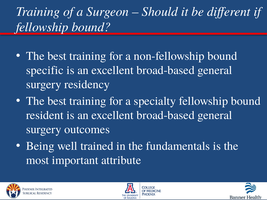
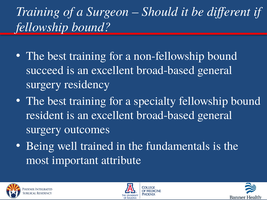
specific: specific -> succeed (45, 70)
